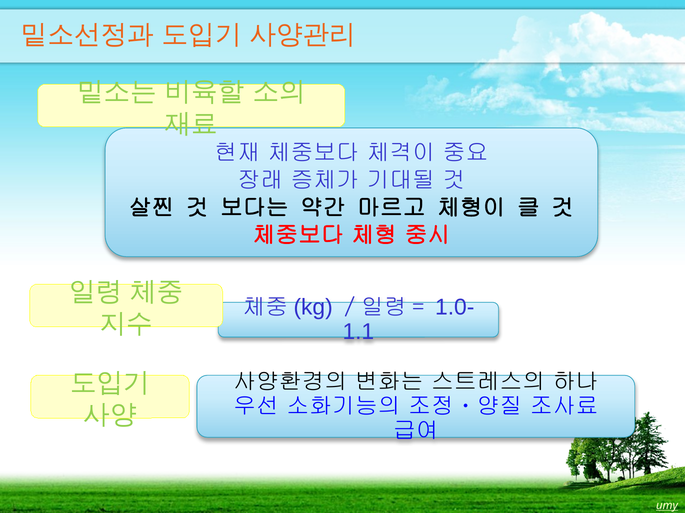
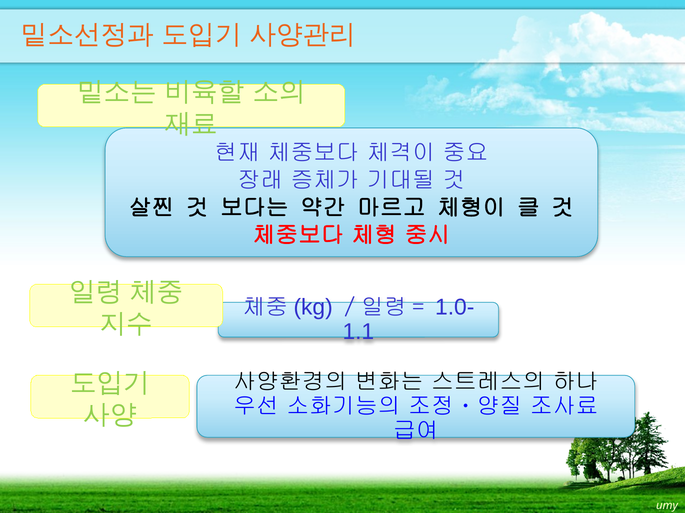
umy underline: present -> none (667, 506)
